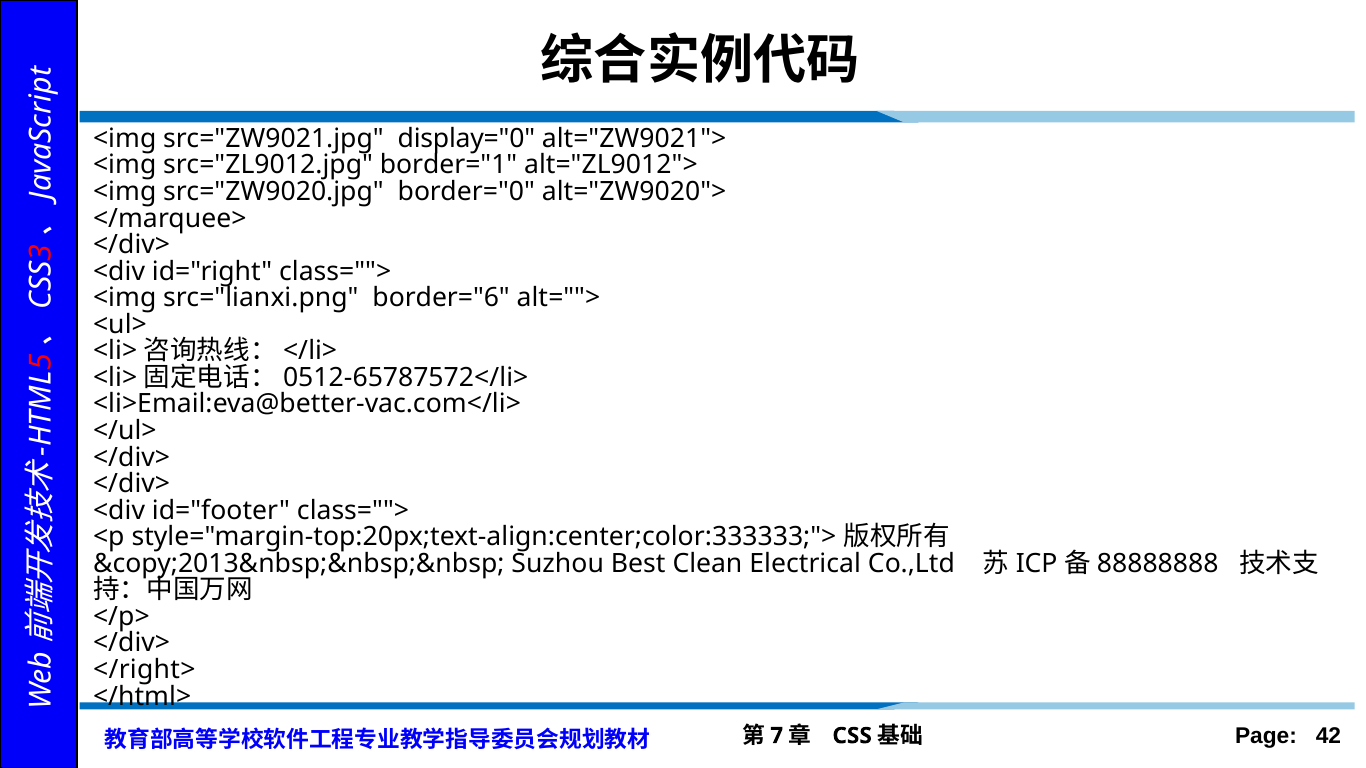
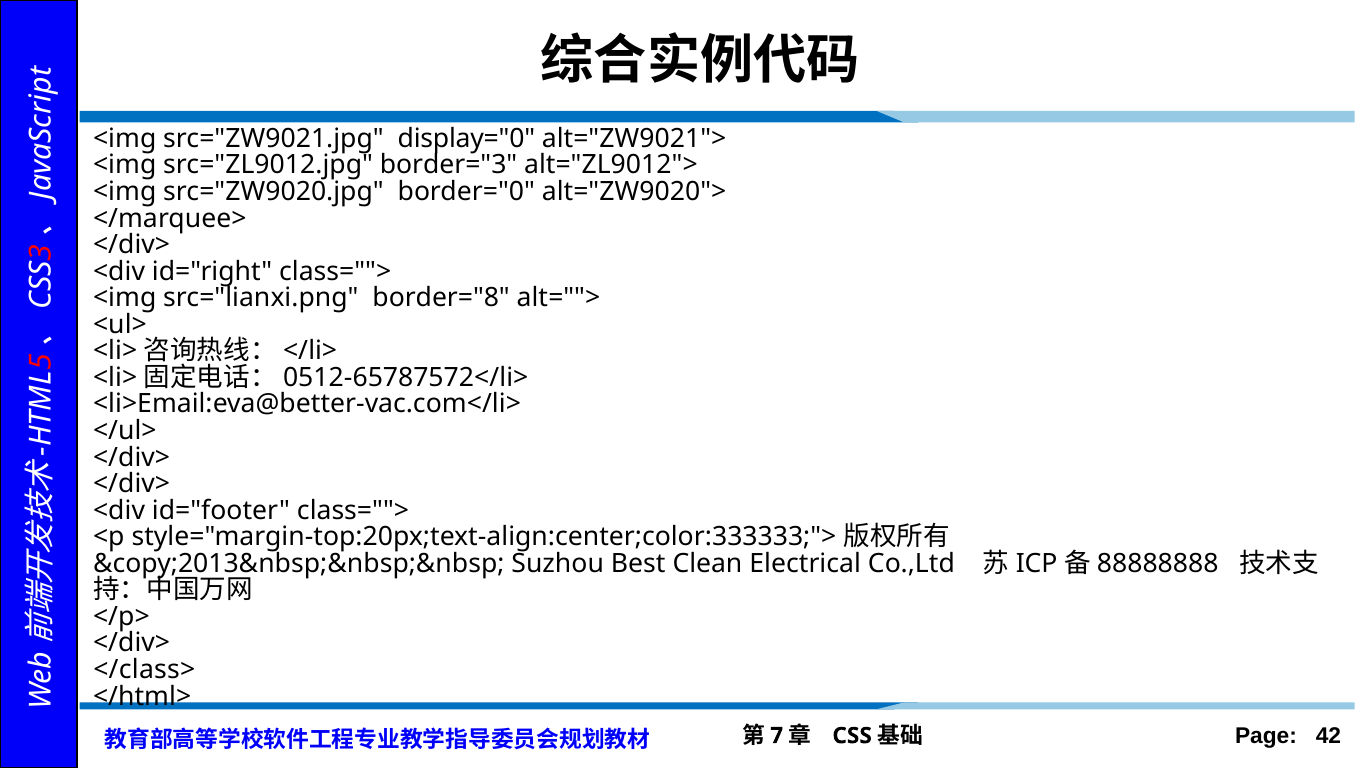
border="1: border="1 -> border="3 (449, 165)
border="6: border="6 -> border="8 (441, 298)
</right>: </right> -> </class> (144, 670)
